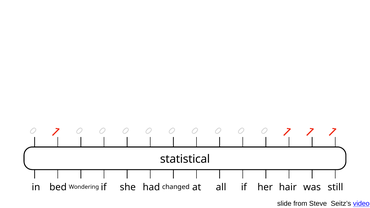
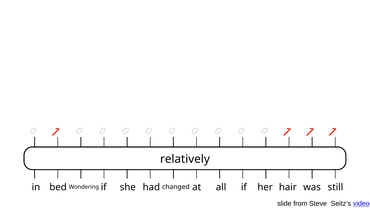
statistical: statistical -> relatively (185, 159)
